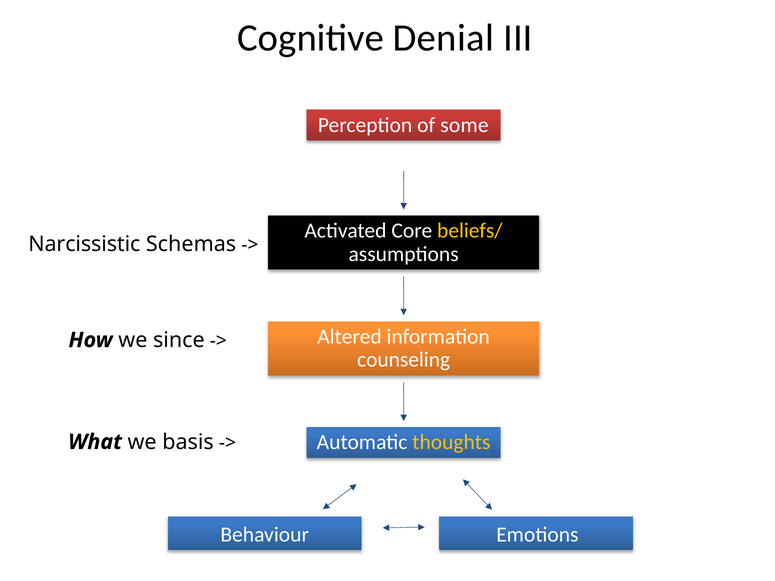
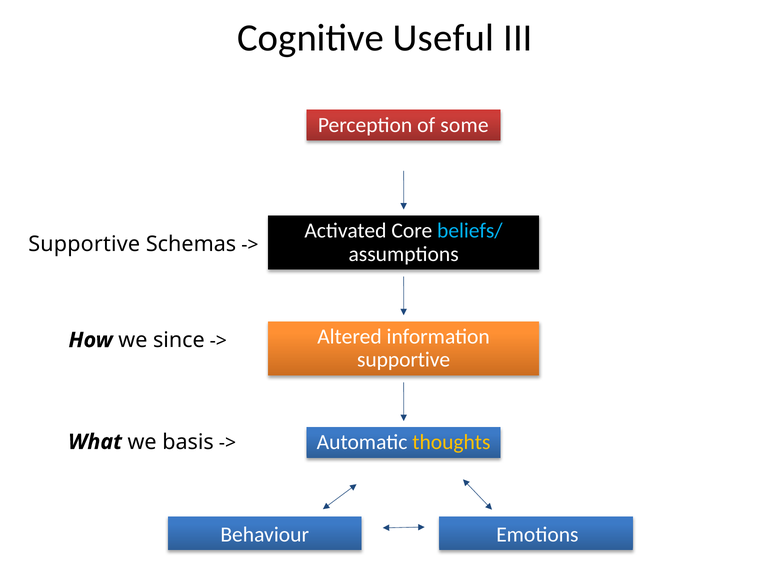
Denial: Denial -> Useful (443, 38)
beliefs/ colour: yellow -> light blue (470, 231)
Narcissistic: Narcissistic -> Supportive (84, 244)
counseling: counseling -> supportive (404, 360)
